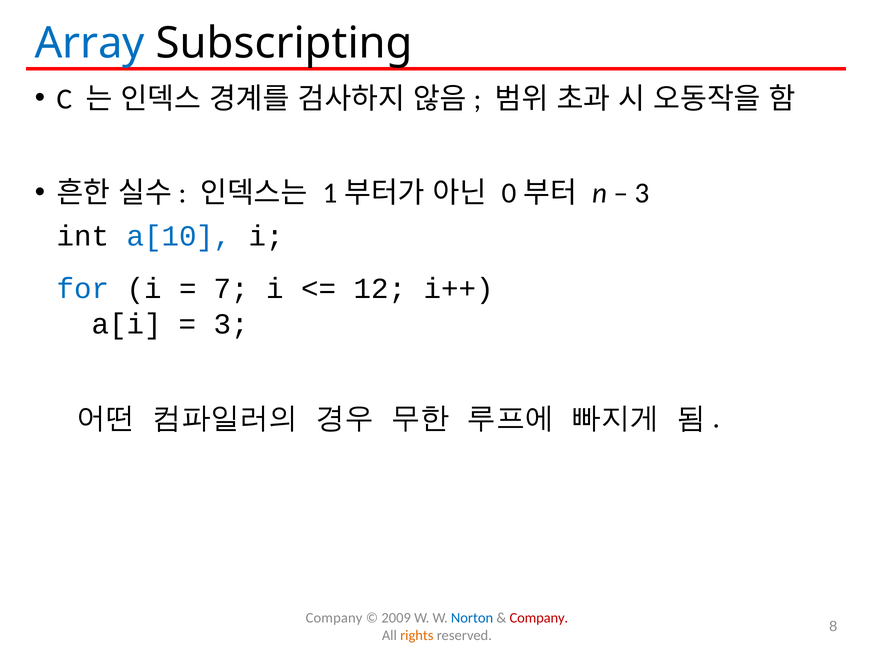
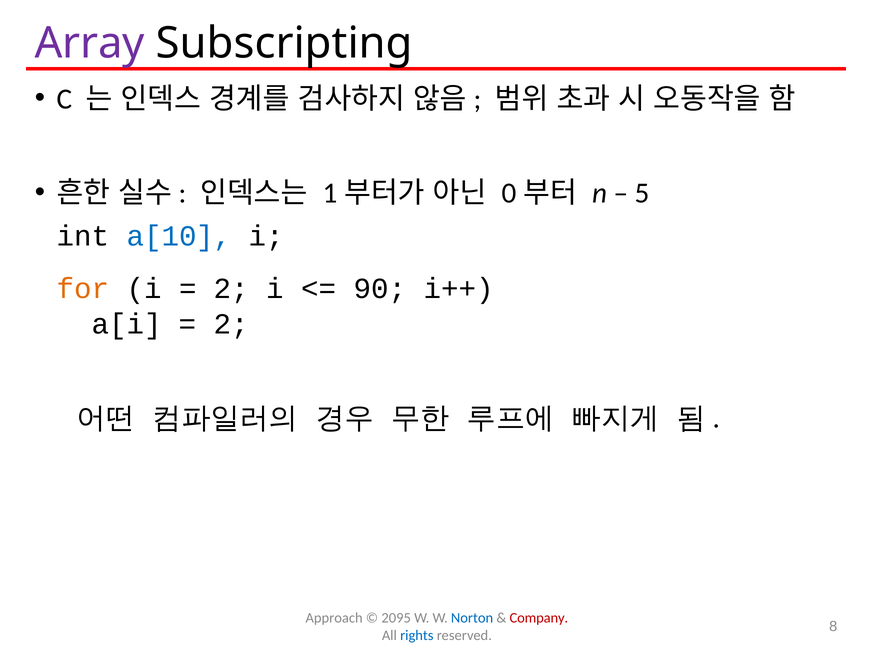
Array colour: blue -> purple (90, 43)
3: 3 -> 5 (642, 193)
for colour: blue -> orange (83, 289)
7: 7 -> 2 (231, 289)
12: 12 -> 90 (380, 289)
3: 3 -> 2 (231, 324)
Company: Company -> Approach (334, 617)
2009: 2009 -> 2095 (396, 617)
rights colour: orange -> blue (417, 635)
